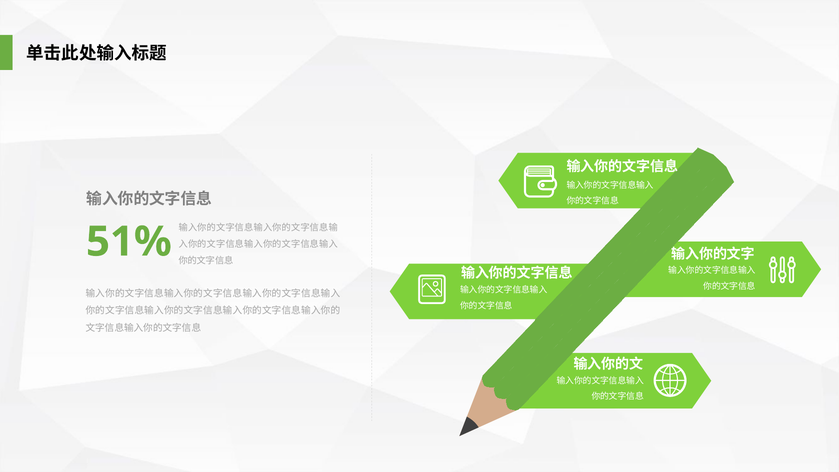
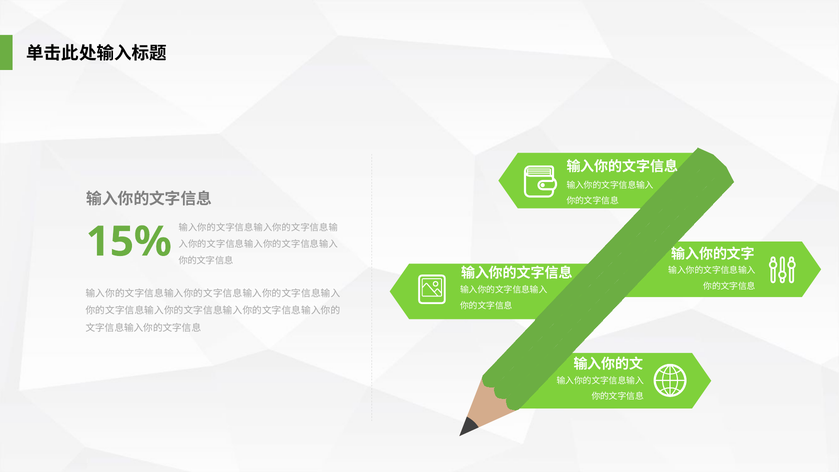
51%: 51% -> 15% (129, 242)
